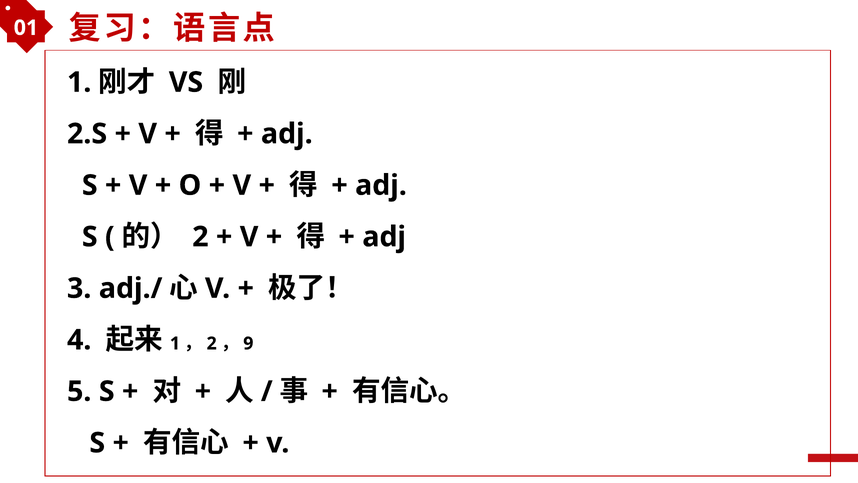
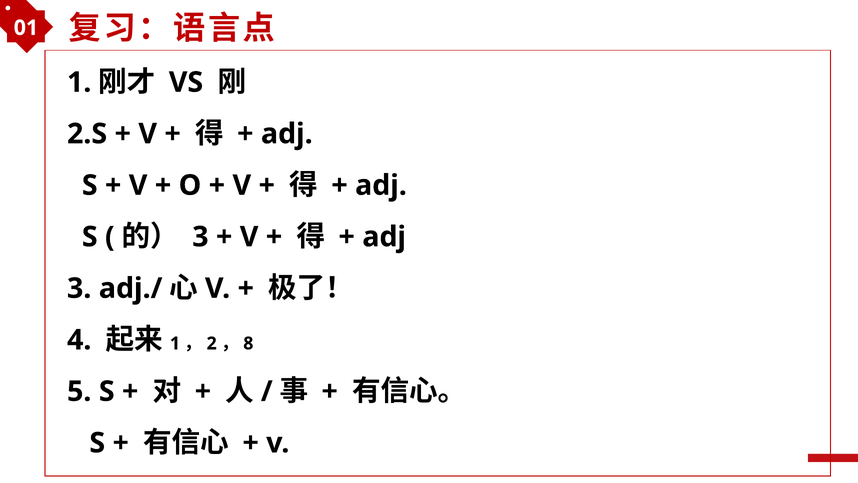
2: 2 -> 3 (200, 237)
9: 9 -> 8 (248, 343)
